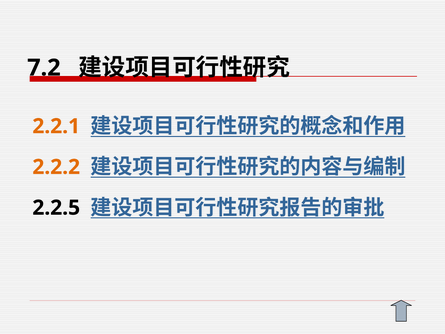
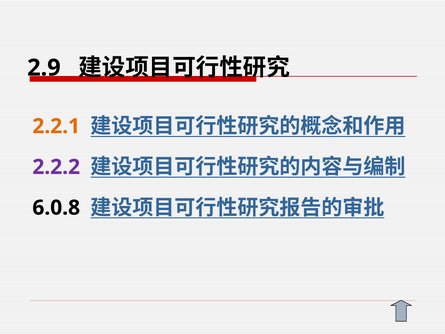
7.2: 7.2 -> 2.9 (44, 68)
2.2.2 colour: orange -> purple (56, 167)
2.2.5: 2.2.5 -> 6.0.8 (56, 208)
